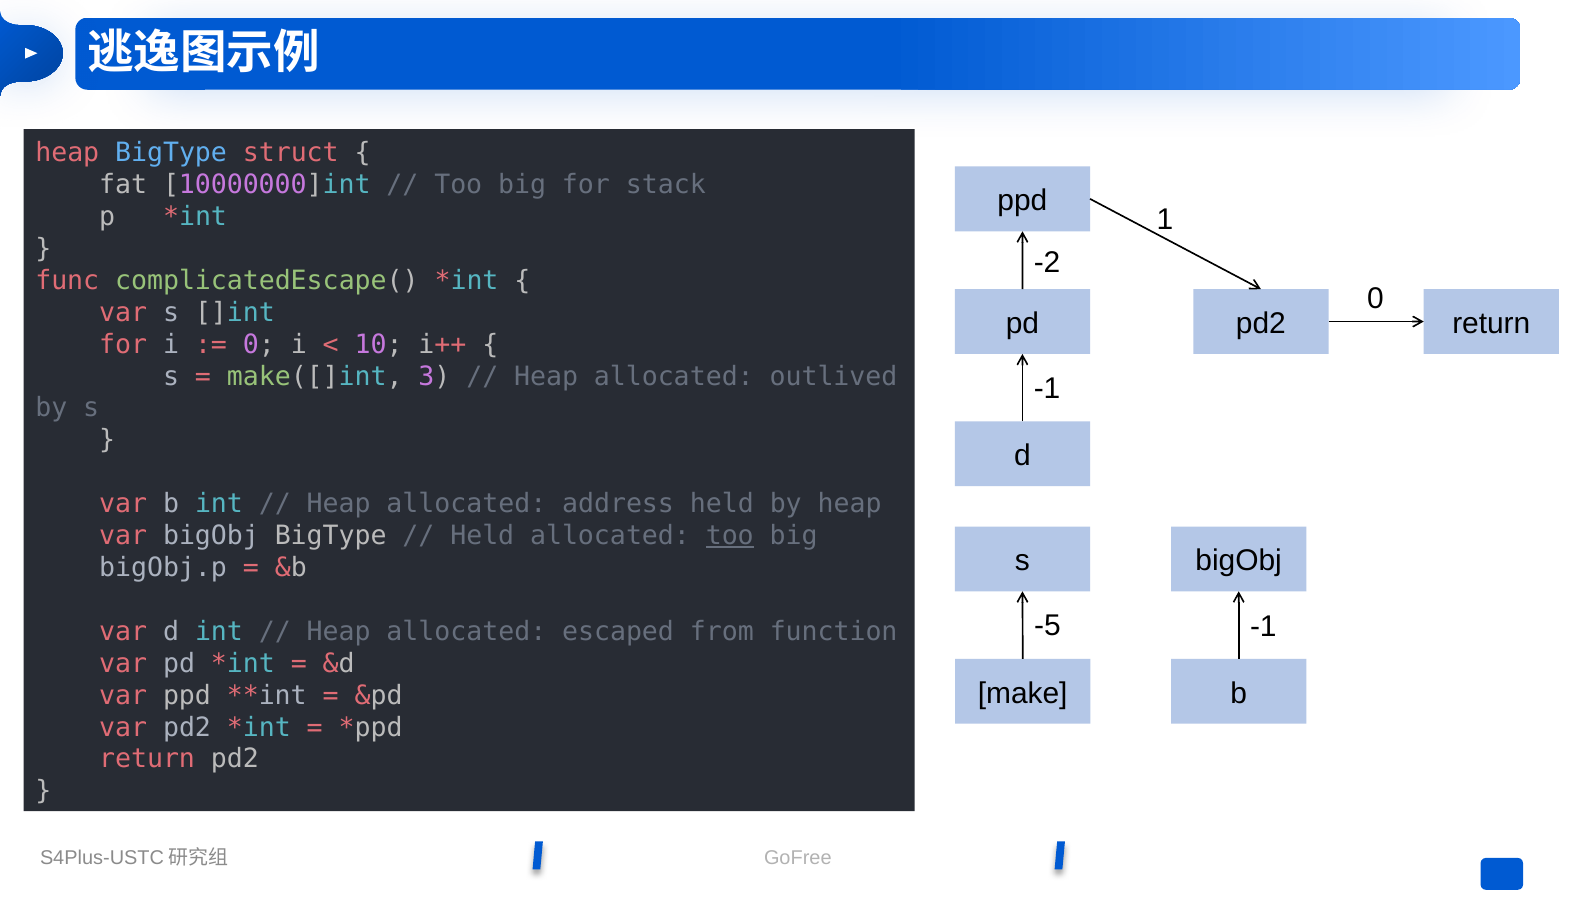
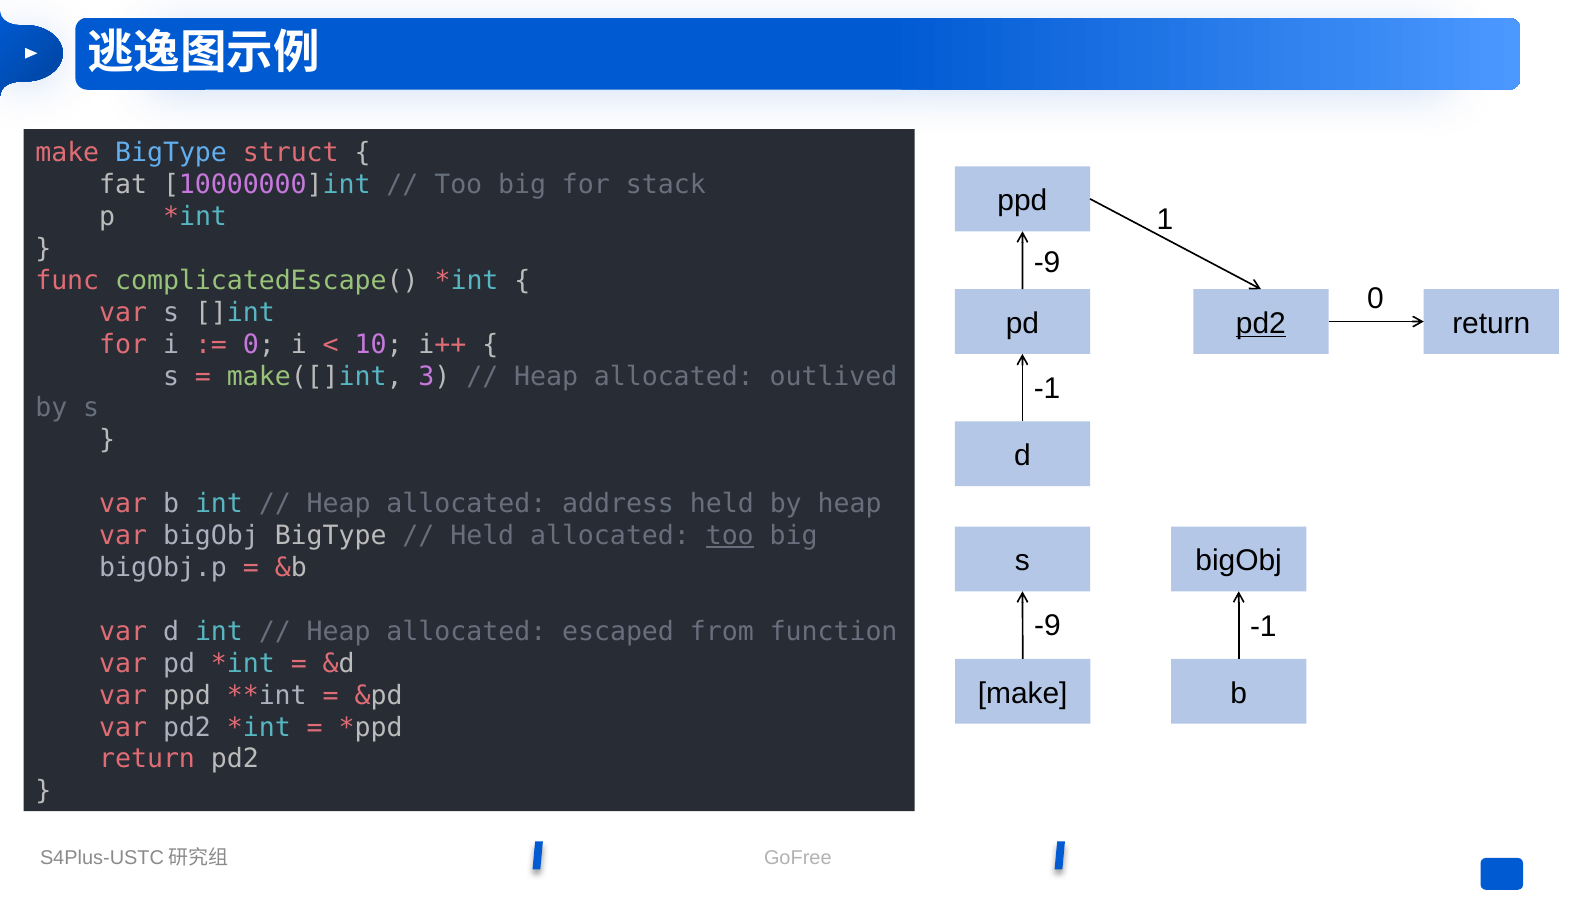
heap: heap -> make (67, 153)
-2: -2 -> -9 (1047, 262)
pd2 underline: none -> present (1261, 324)
-5: -5 -> -9 (1047, 626)
